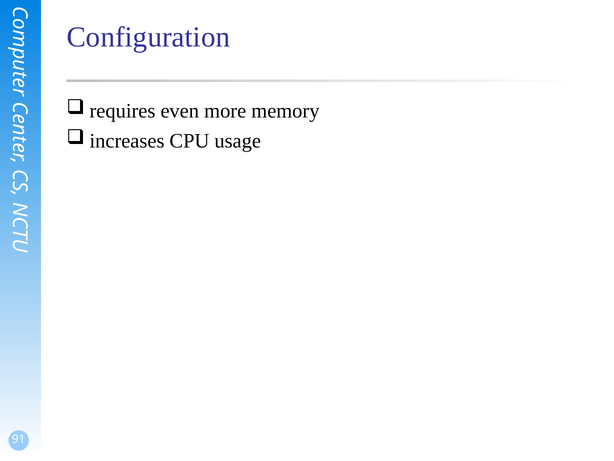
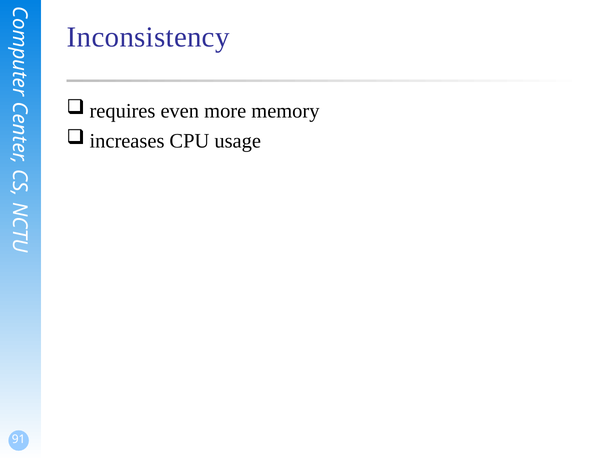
Configuration: Configuration -> Inconsistency (148, 37)
